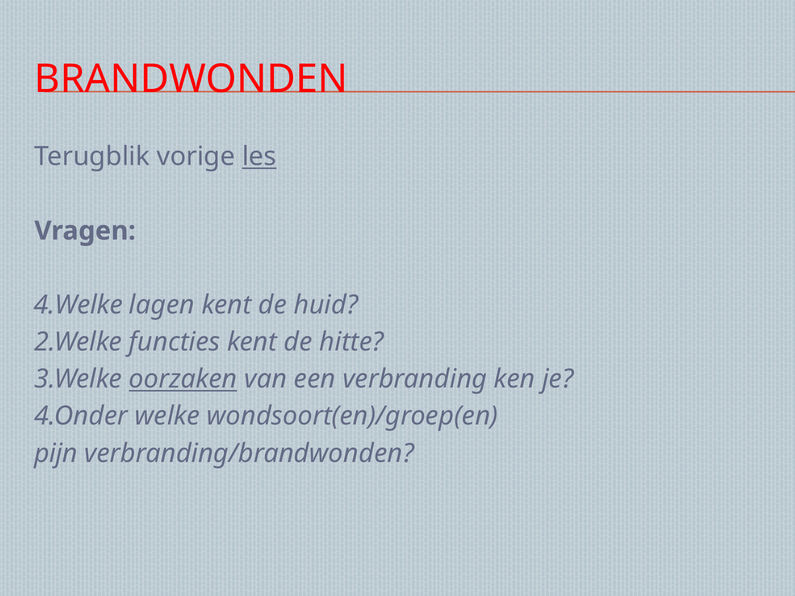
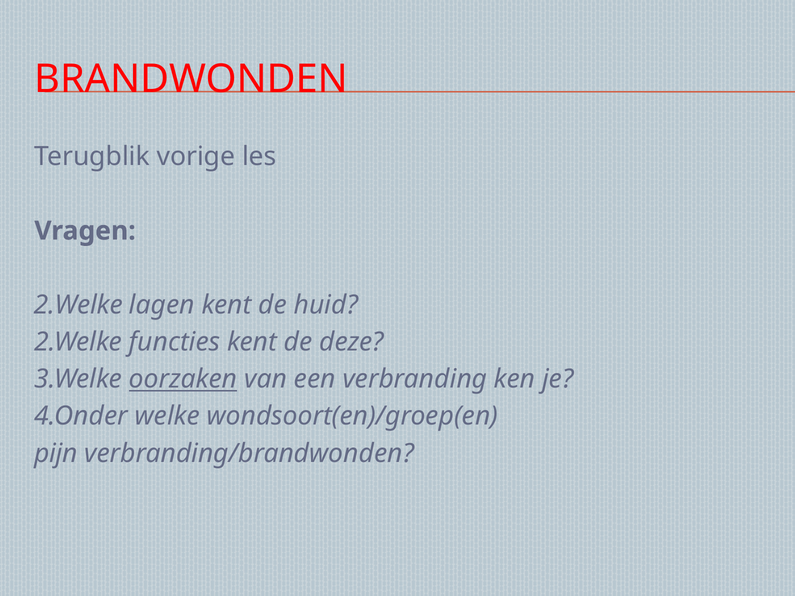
les underline: present -> none (259, 157)
4.Welke: 4.Welke -> 2.Welke (78, 305)
hitte: hitte -> deze (352, 342)
